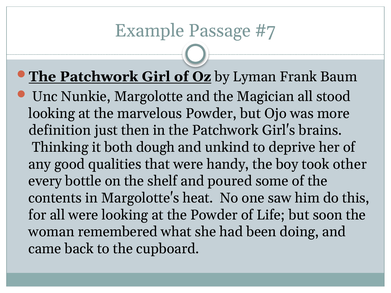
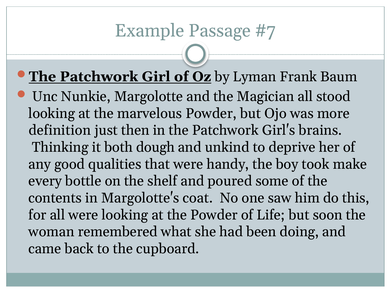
other: other -> make (350, 164)
heat: heat -> coat (198, 198)
